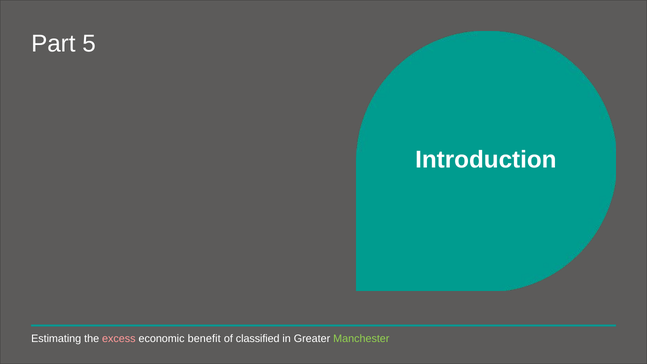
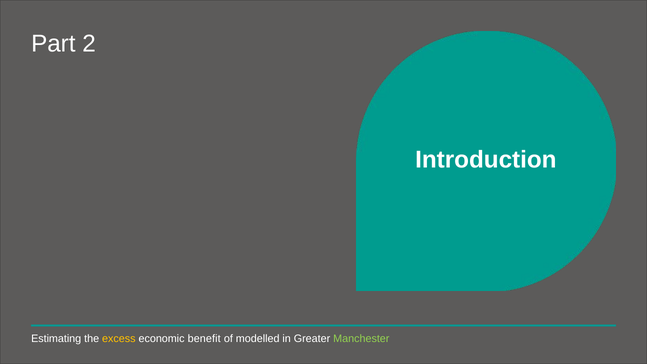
5: 5 -> 2 (89, 44)
excess colour: pink -> yellow (119, 339)
classified: classified -> modelled (258, 339)
